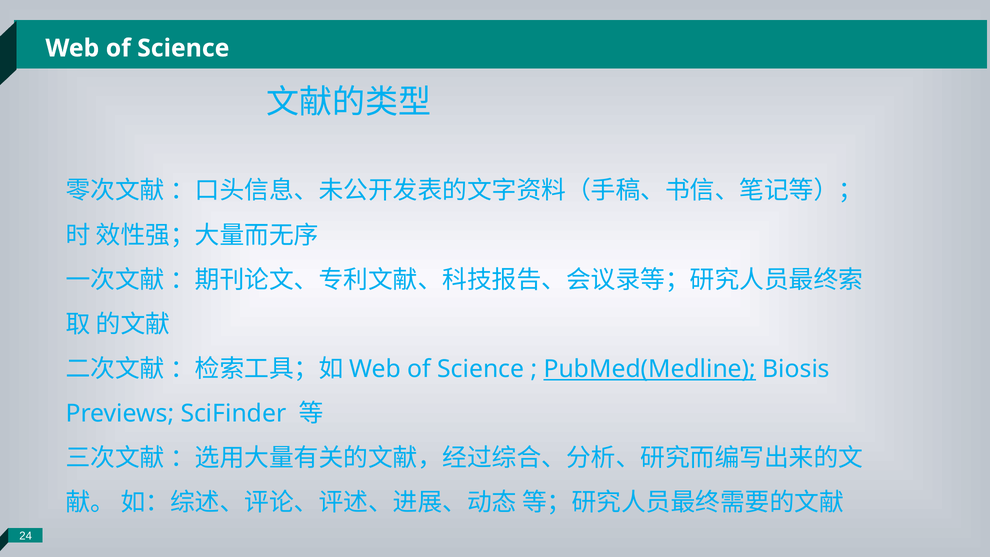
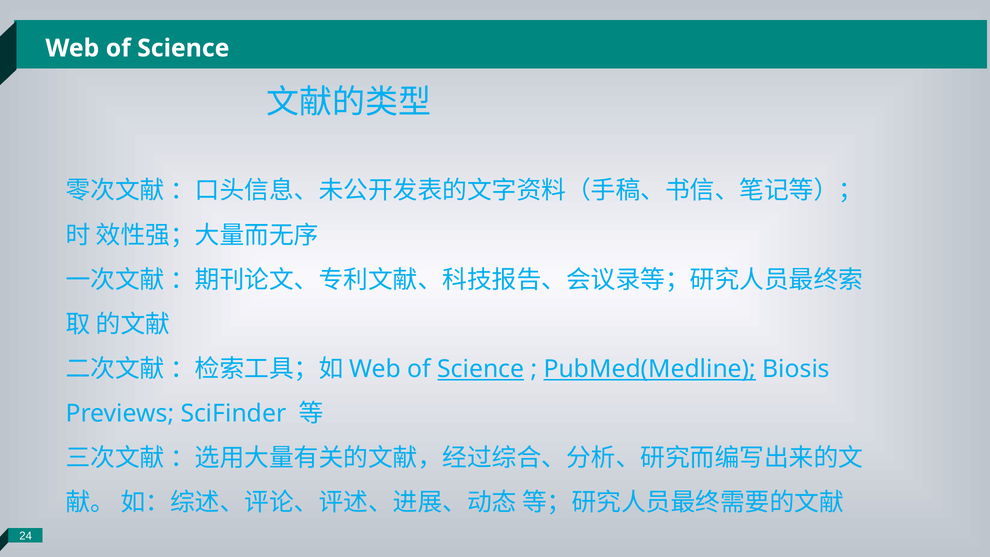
Science underline: none -> present (481, 369)
